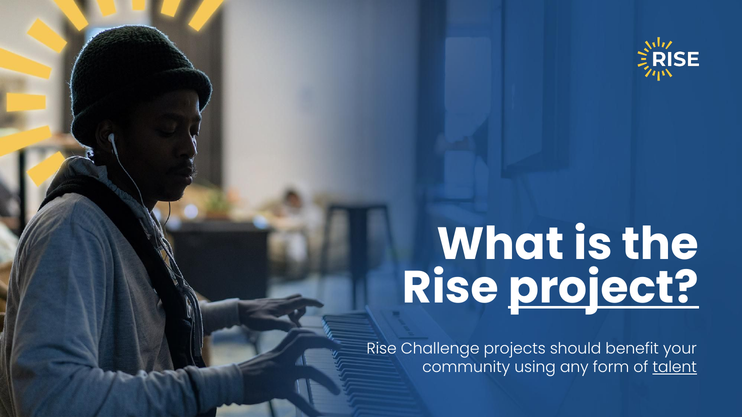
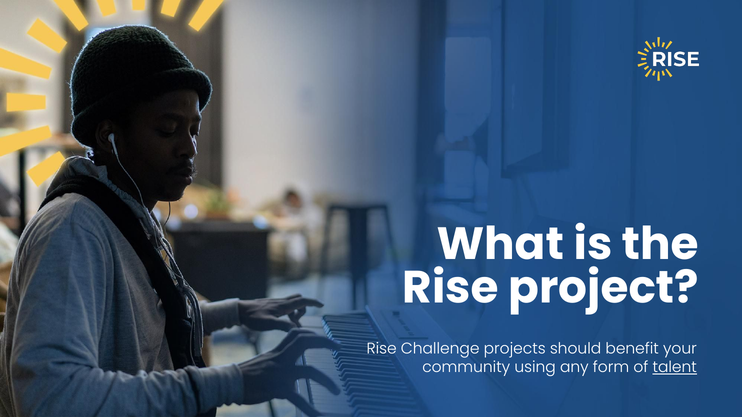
project underline: present -> none (603, 288)
